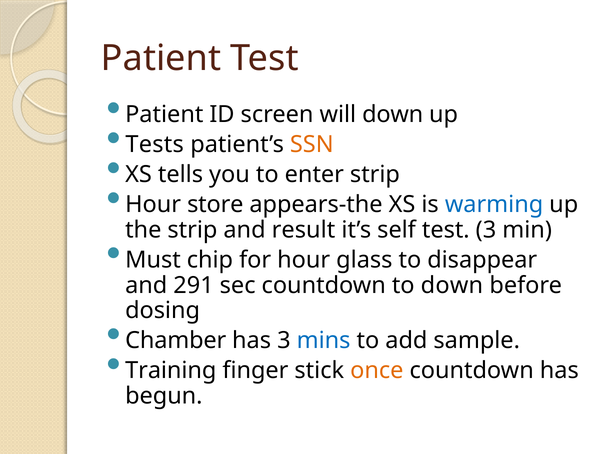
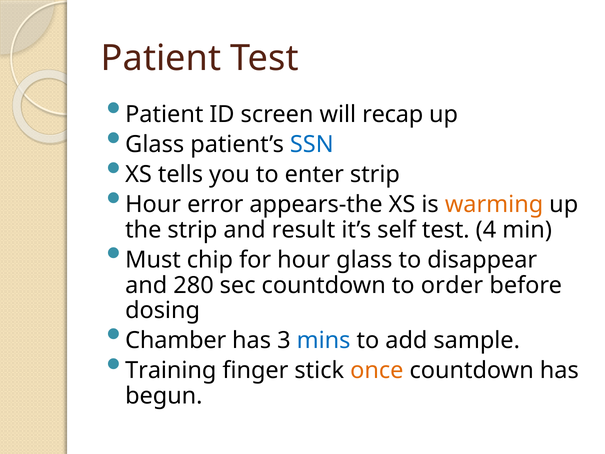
will down: down -> recap (393, 115)
Tests: Tests -> Glass (155, 144)
SSN colour: orange -> blue (312, 144)
store: store -> error (215, 204)
warming colour: blue -> orange (494, 204)
test 3: 3 -> 4 (486, 230)
291: 291 -> 280 (194, 285)
to down: down -> order (452, 285)
